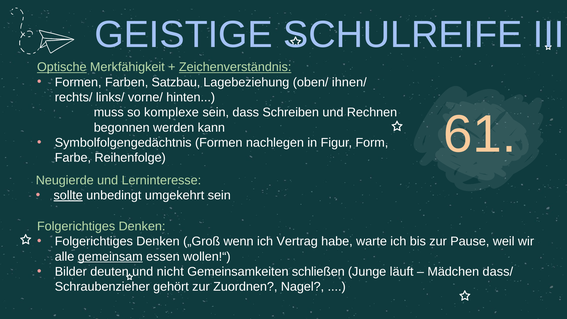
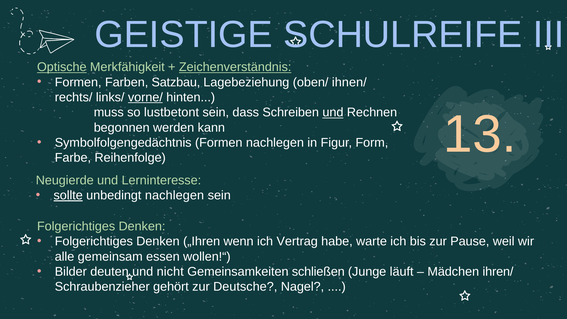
vorne/ underline: none -> present (145, 97)
komplexe: komplexe -> lustbetont (171, 112)
und underline: none -> present (333, 112)
61: 61 -> 13 (480, 134)
unbedingt umgekehrt: umgekehrt -> nachlegen (175, 195)
„Groß: „Groß -> „Ihren (202, 241)
gemeinsam underline: present -> none (110, 257)
dass/: dass/ -> ihren/ (498, 272)
Zuordnen: Zuordnen -> Deutsche (245, 287)
